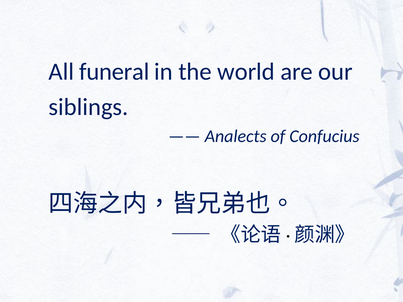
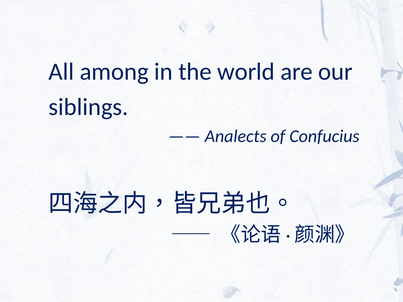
funeral: funeral -> among (114, 72)
